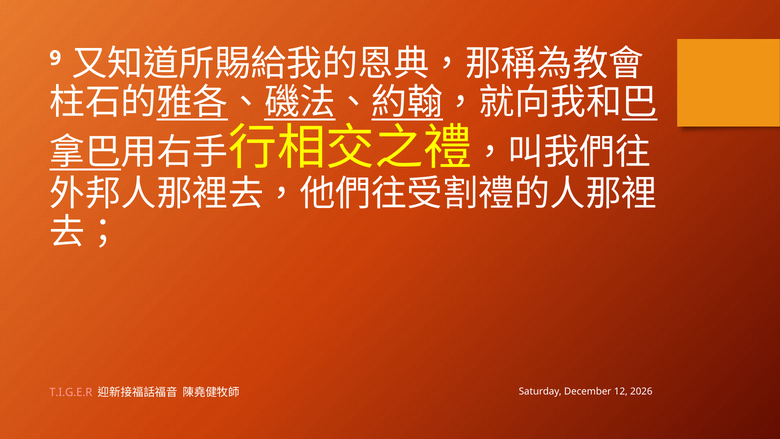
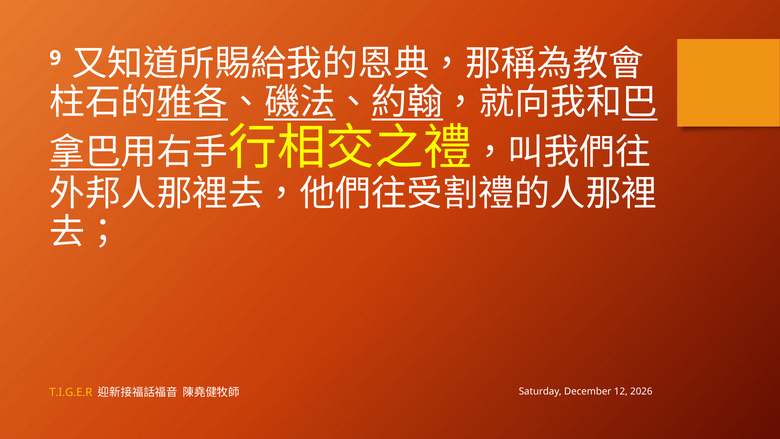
T.I.G.E.R colour: pink -> yellow (71, 392)
